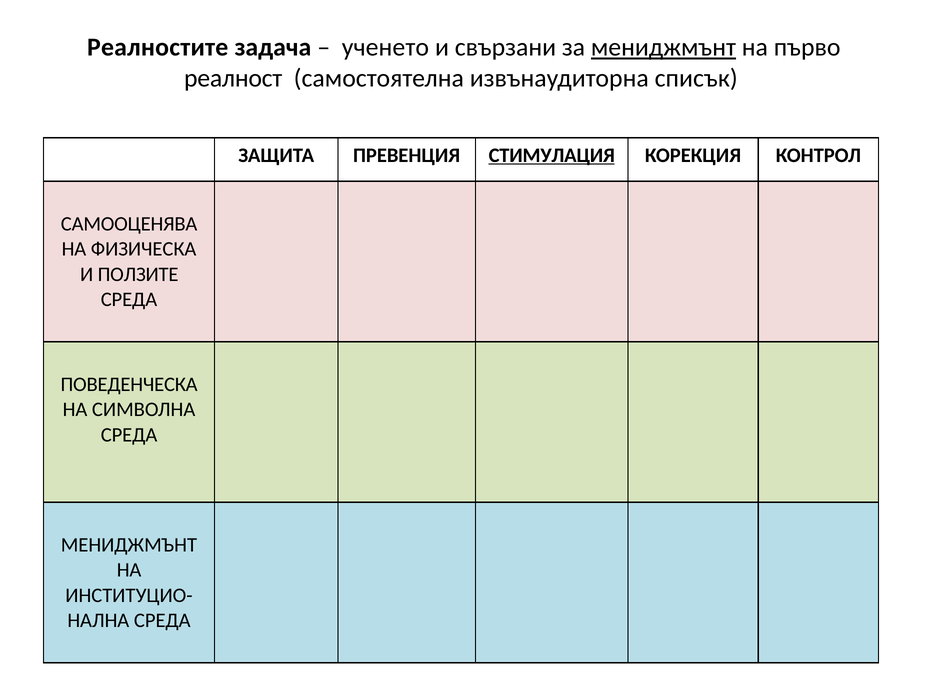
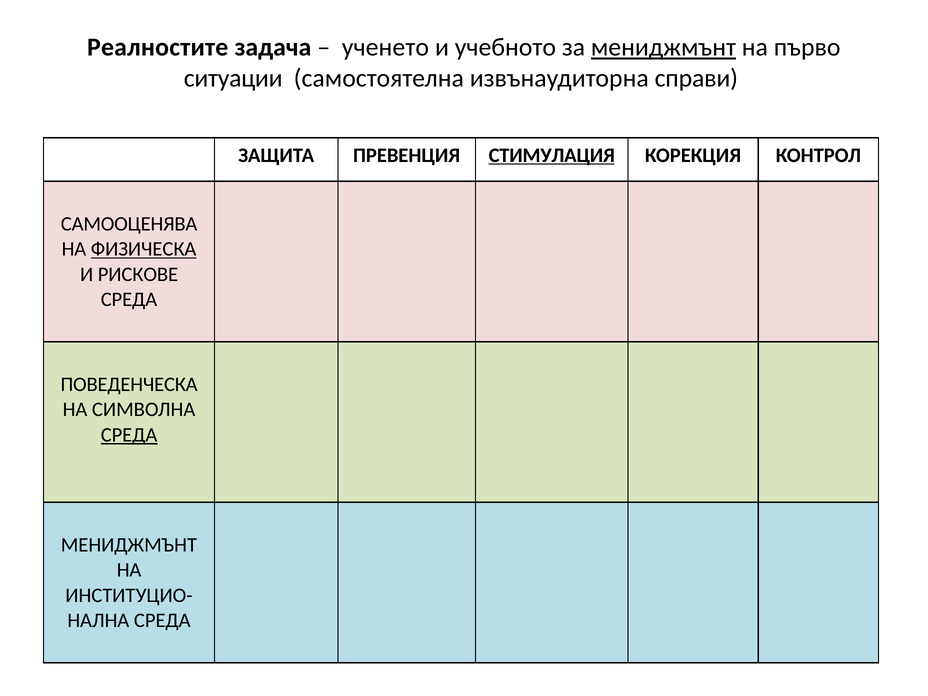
свързани: свързани -> учебното (505, 47)
реалност: реалност -> ситуации (233, 78)
списък: списък -> справи (696, 78)
ФИЗИЧЕСКА underline: none -> present (144, 249)
ПОЛЗИТЕ: ПОЛЗИТЕ -> РИСКОВЕ (138, 274)
СРЕДА underline: none -> present (129, 435)
